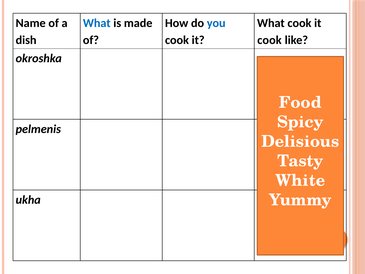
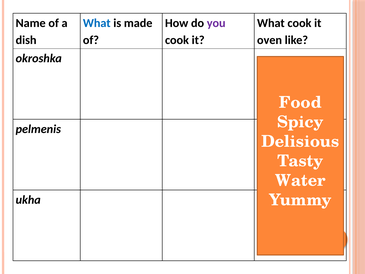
you colour: blue -> purple (216, 23)
cook: cook -> oven (270, 40)
White: White -> Water (300, 180)
